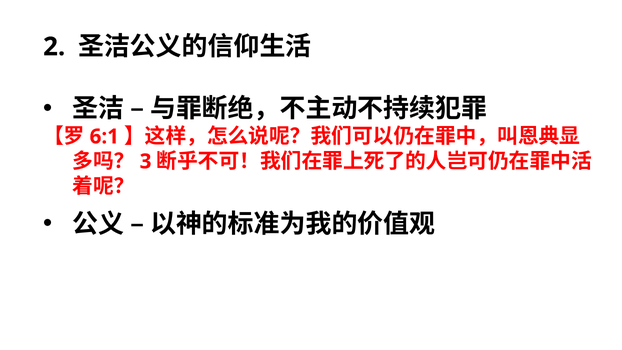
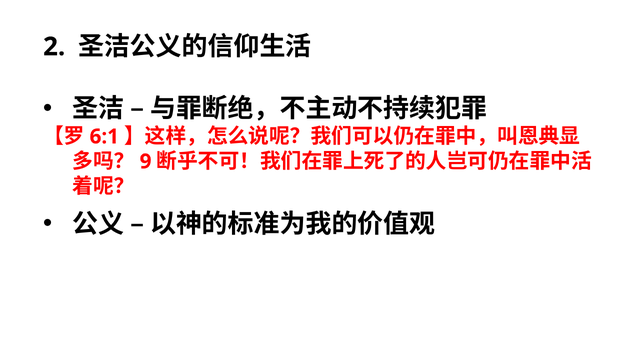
3: 3 -> 9 (146, 161)
